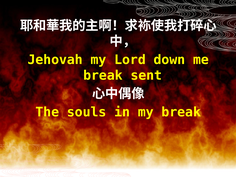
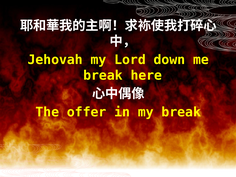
sent: sent -> here (146, 75)
souls: souls -> offer (87, 112)
